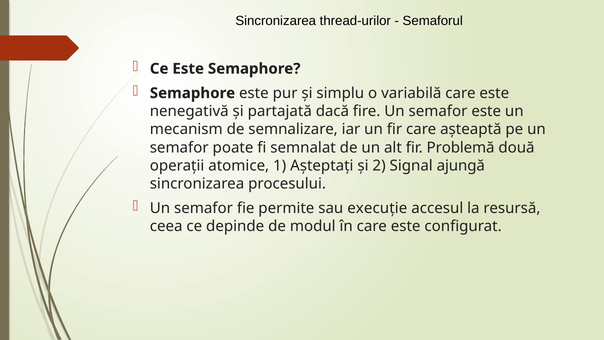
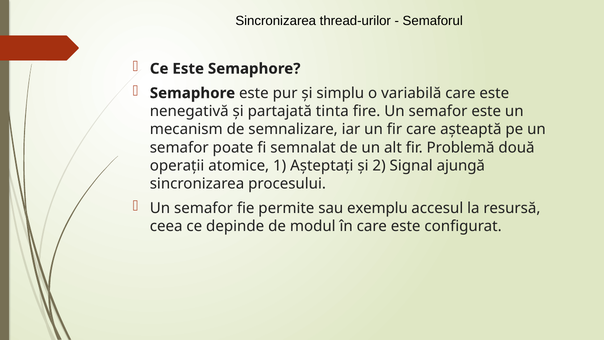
dacă: dacă -> tinta (332, 111)
execuție: execuție -> exemplu (377, 208)
